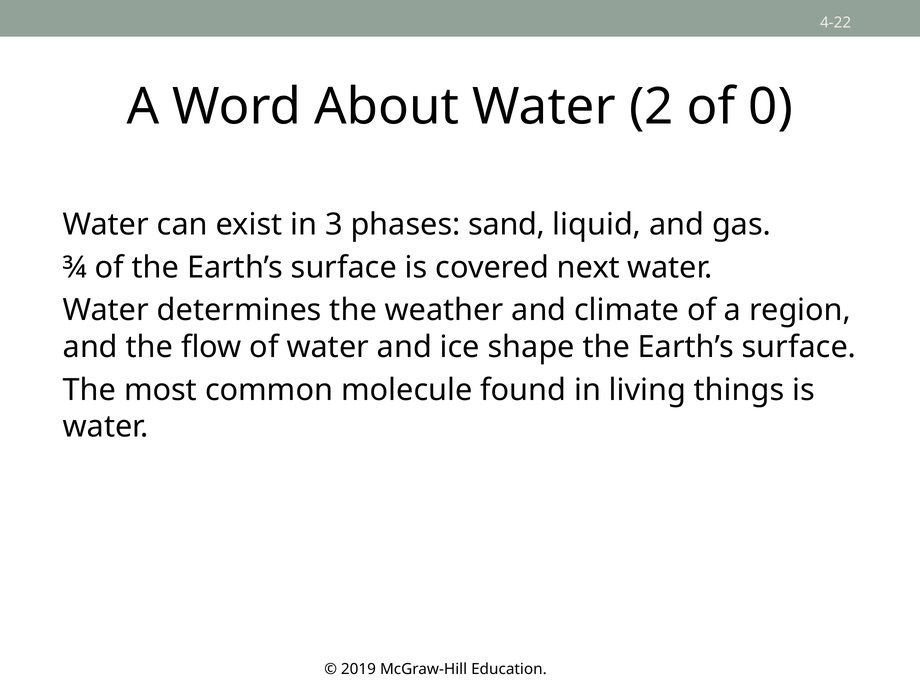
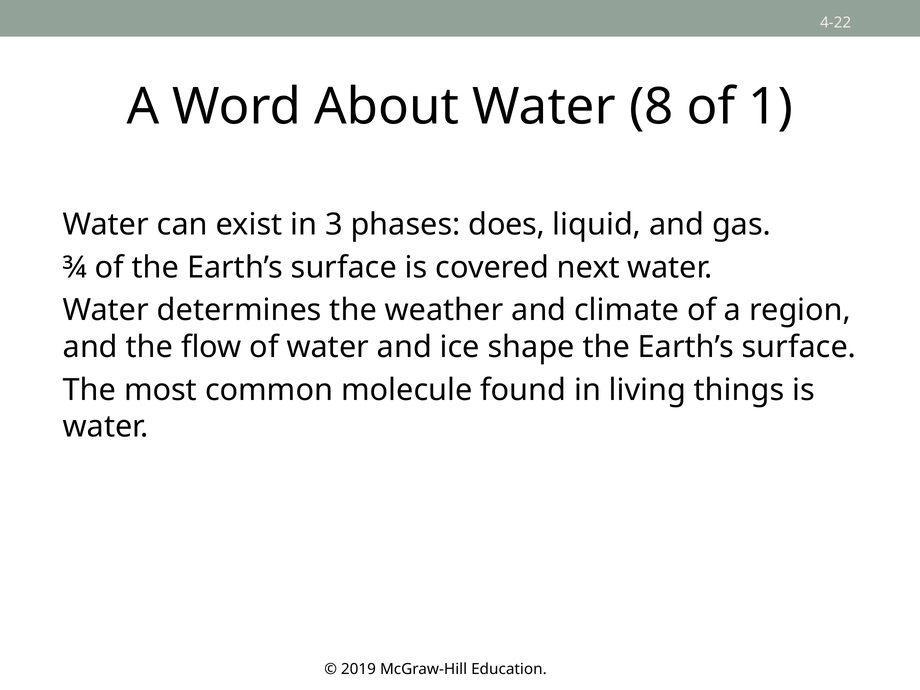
2: 2 -> 8 (651, 107)
0: 0 -> 1 (771, 107)
sand: sand -> does (507, 224)
